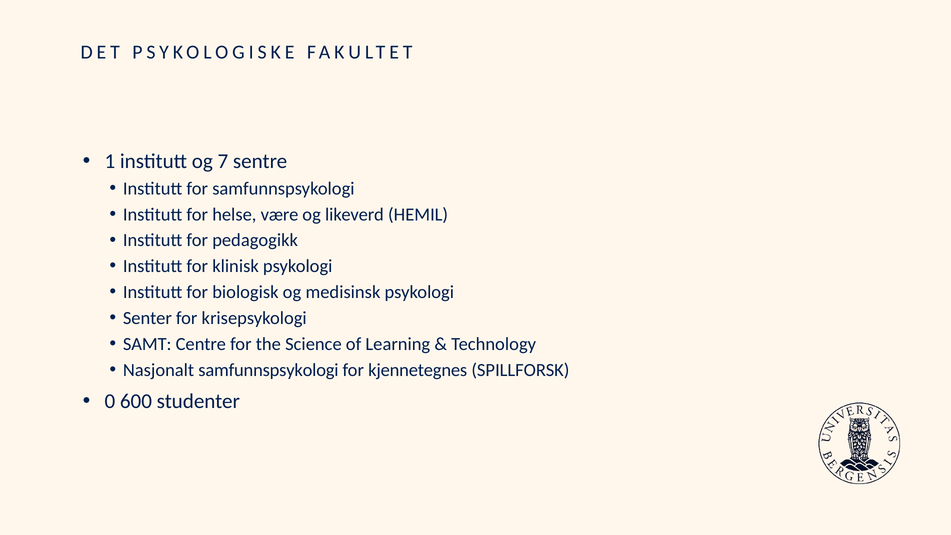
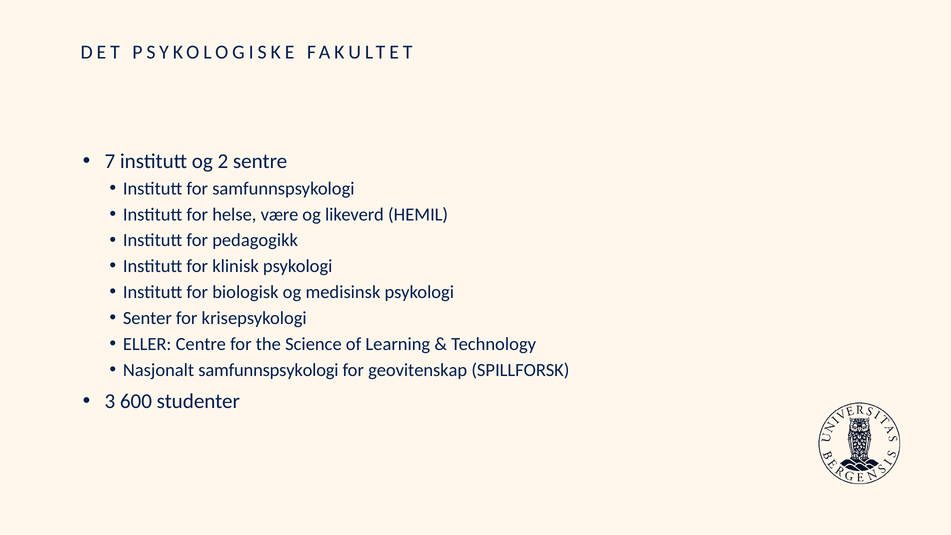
1: 1 -> 7 (110, 161)
7: 7 -> 2 (223, 161)
SAMT: SAMT -> ELLER (147, 344)
kjennetegnes: kjennetegnes -> geovitenskap (418, 370)
0: 0 -> 3 (110, 401)
